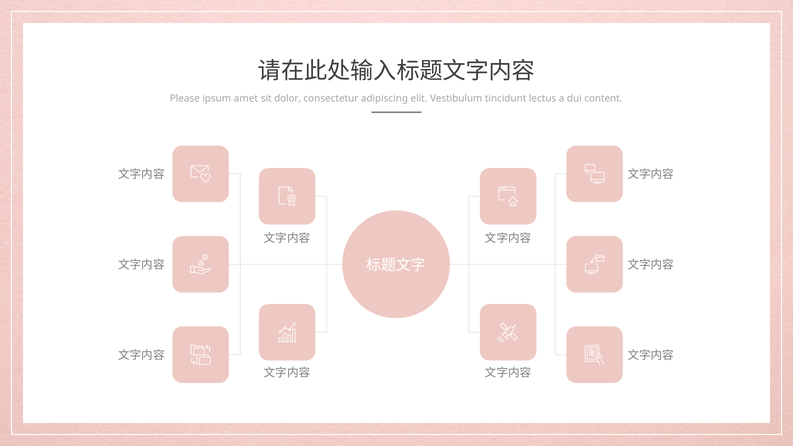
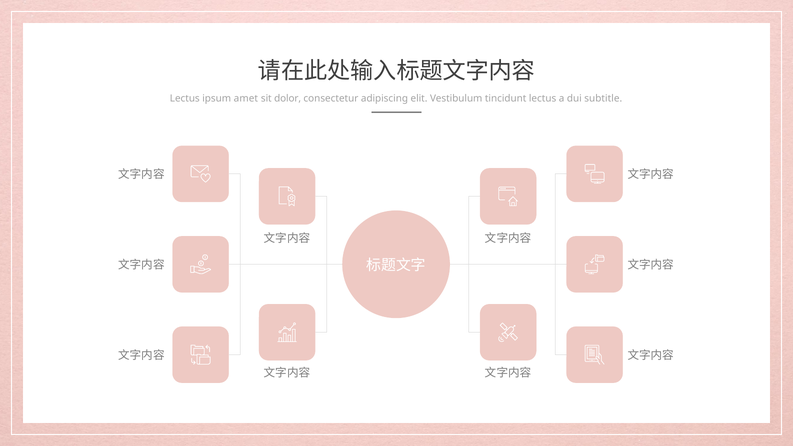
Please: Please -> Lectus (185, 98)
content: content -> subtitle (603, 98)
